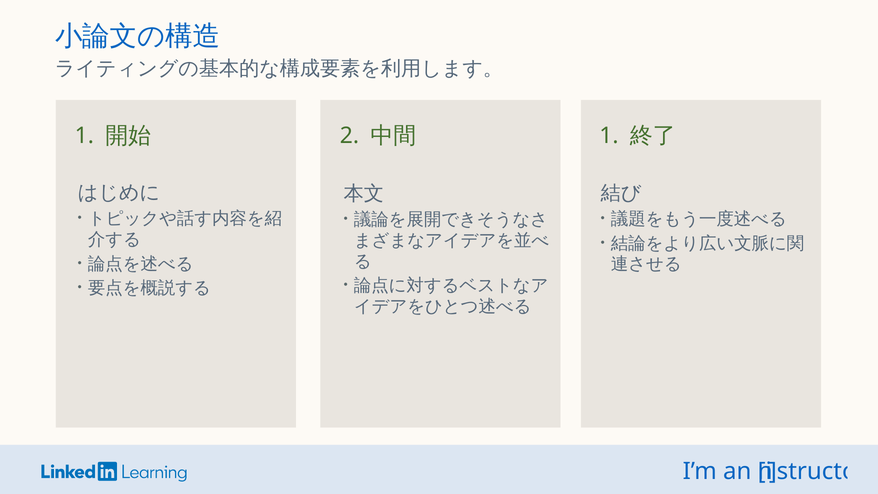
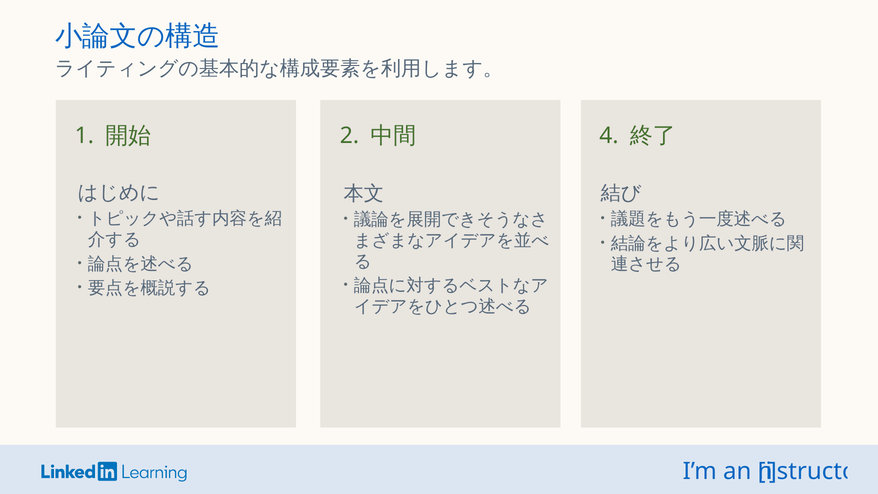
1: 1 -> 4 (609, 136)
